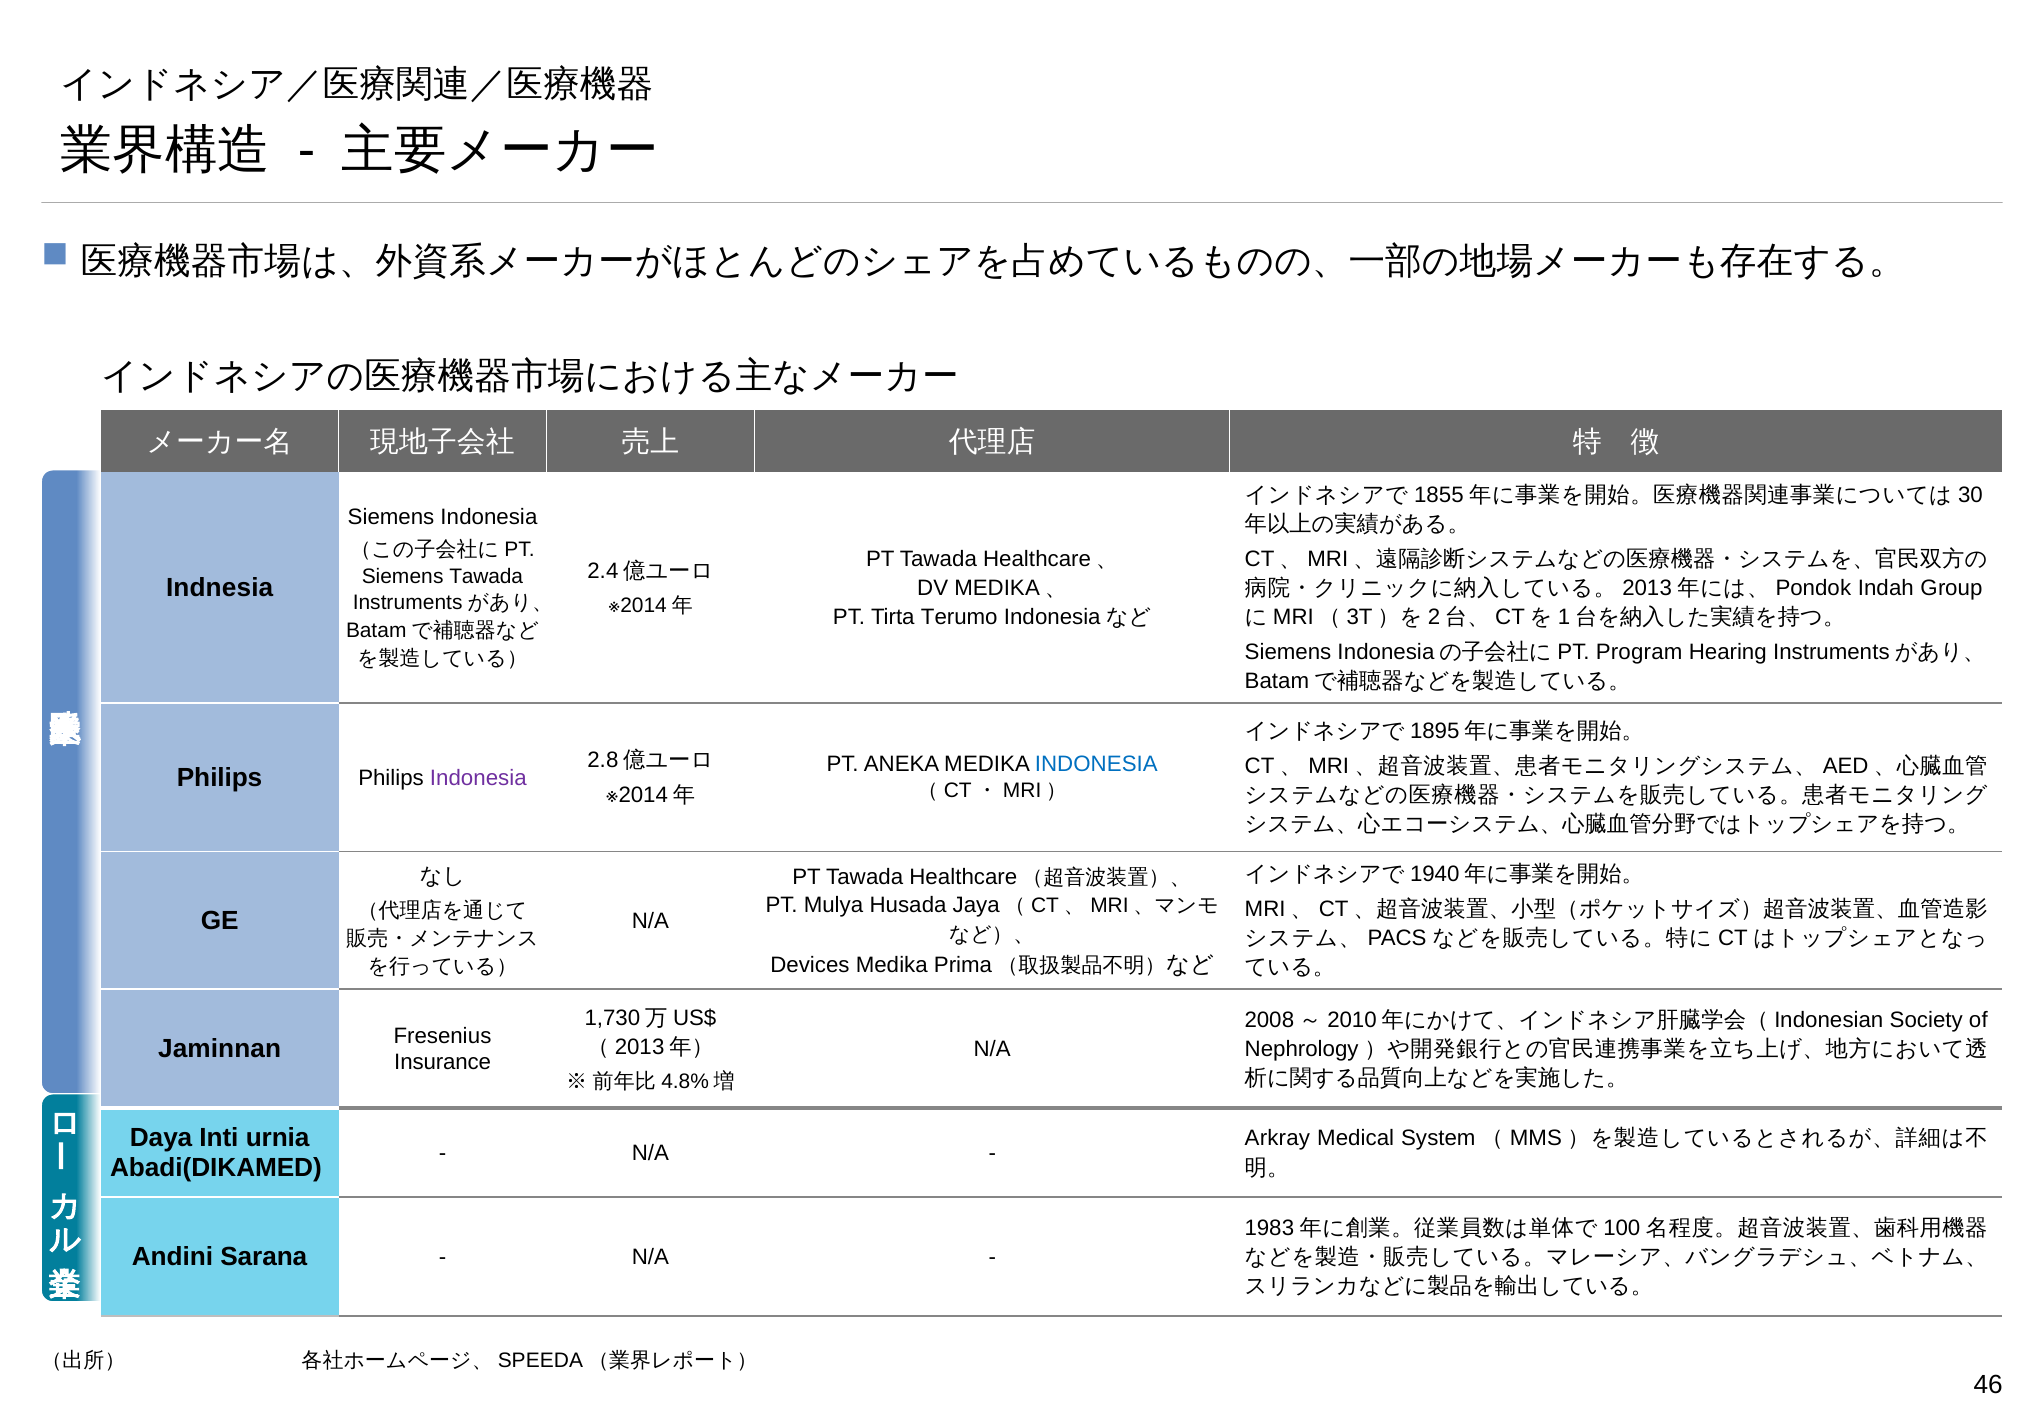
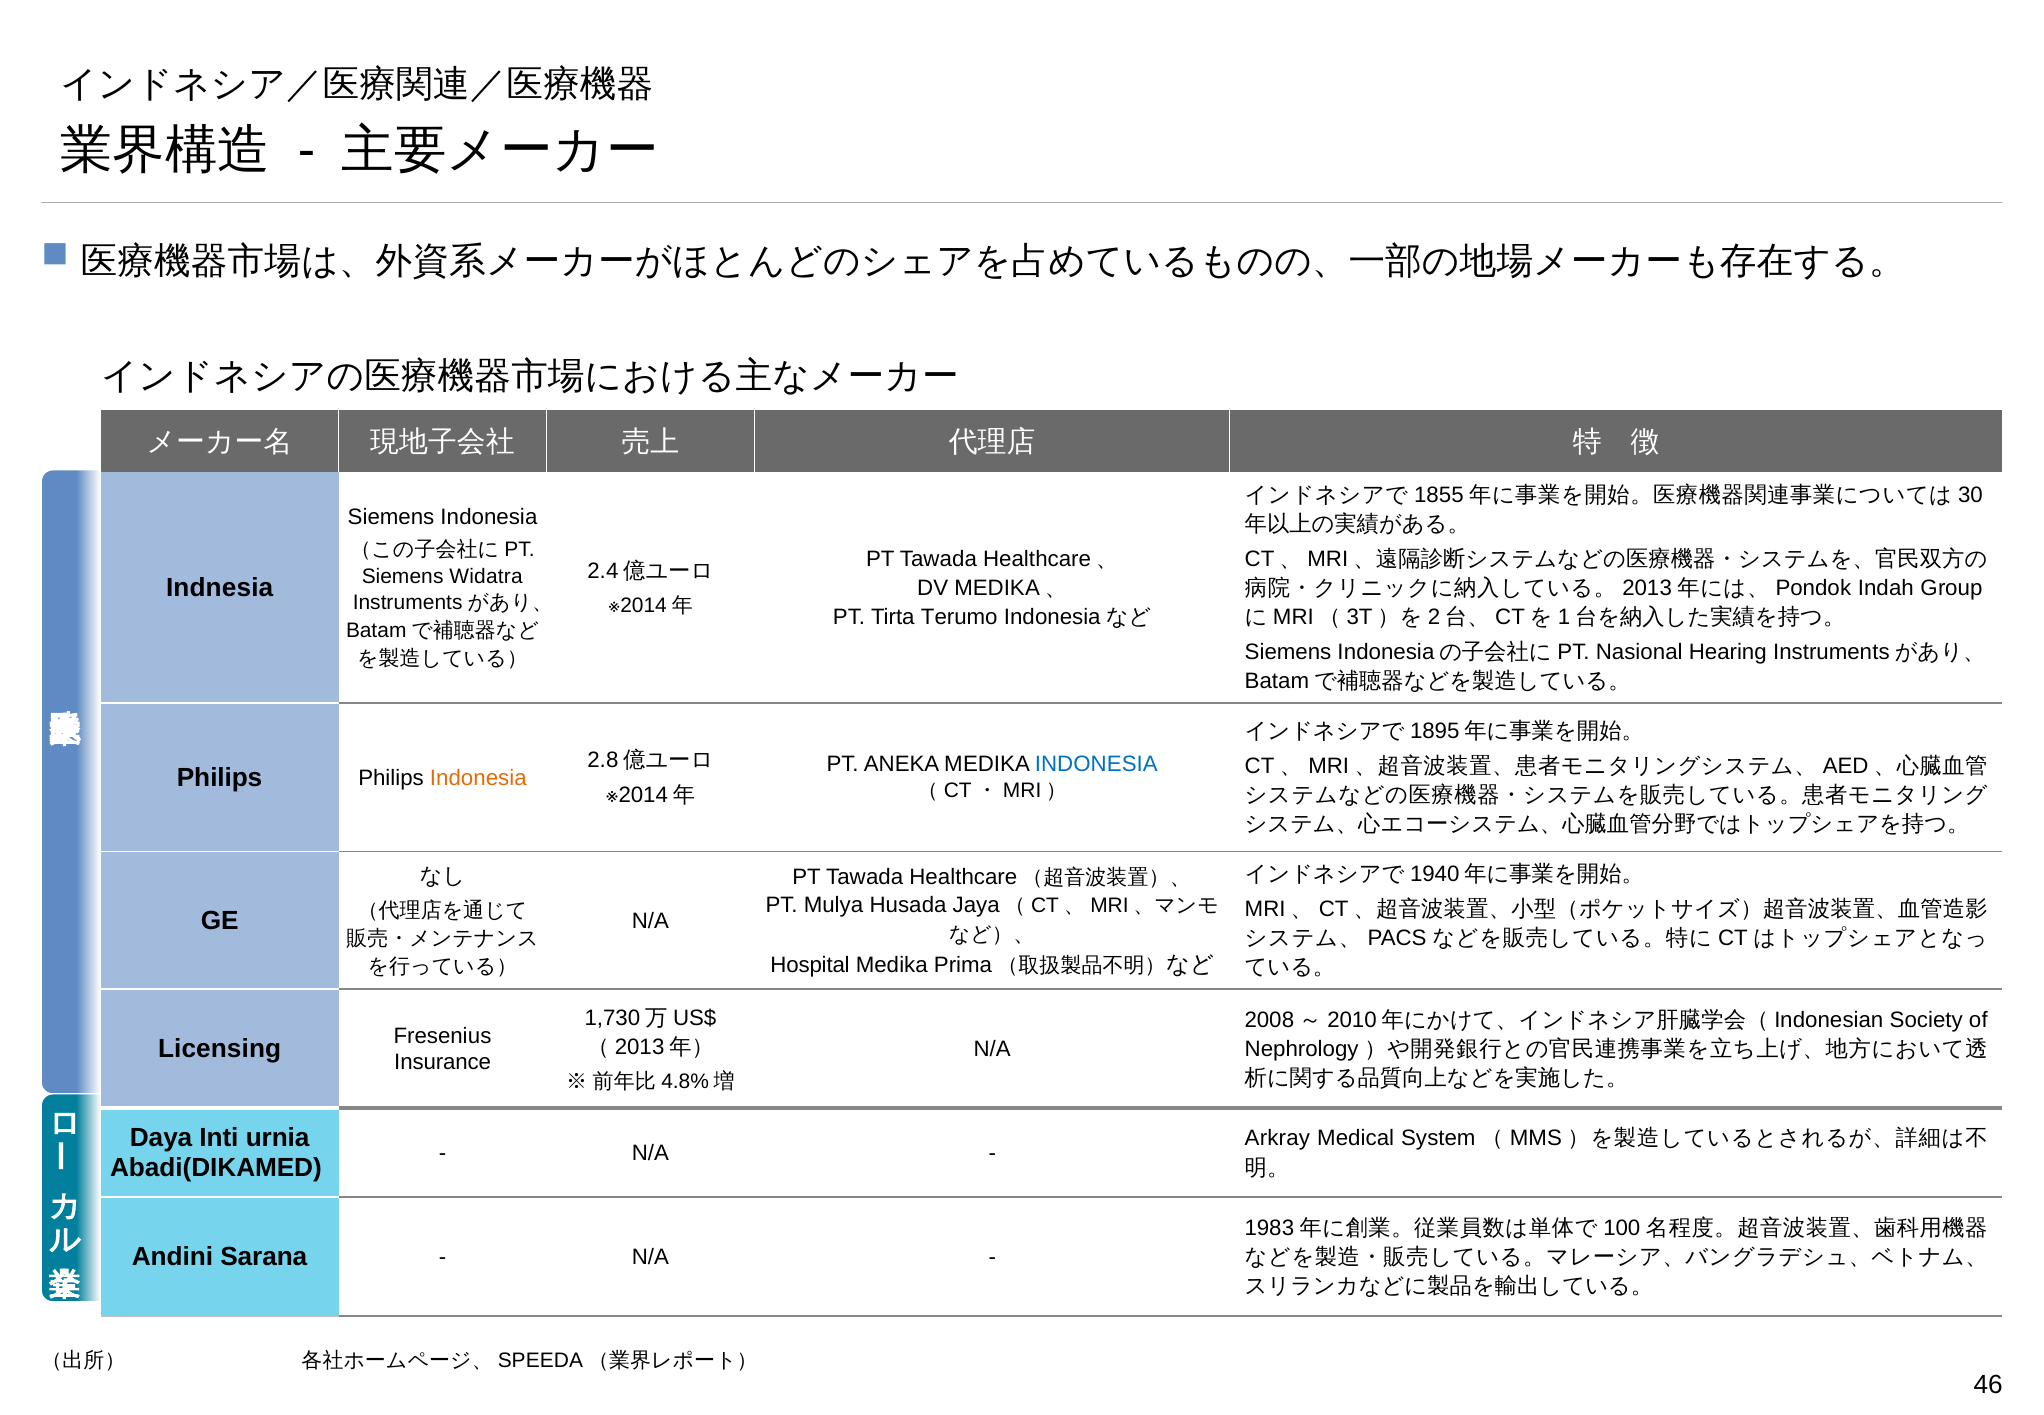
Siemens Tawada: Tawada -> Widatra (486, 576)
Program: Program -> Nasional (1639, 652)
Indonesia colour: purple -> orange (478, 778)
Devices: Devices -> Hospital (810, 965)
Jaminnan: Jaminnan -> Licensing (220, 1049)
